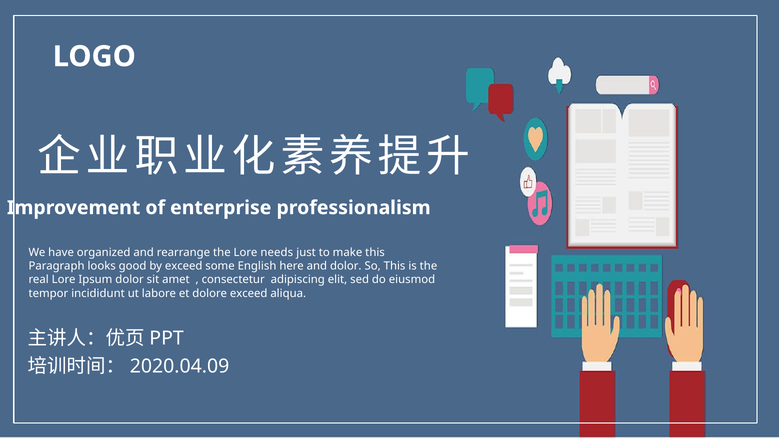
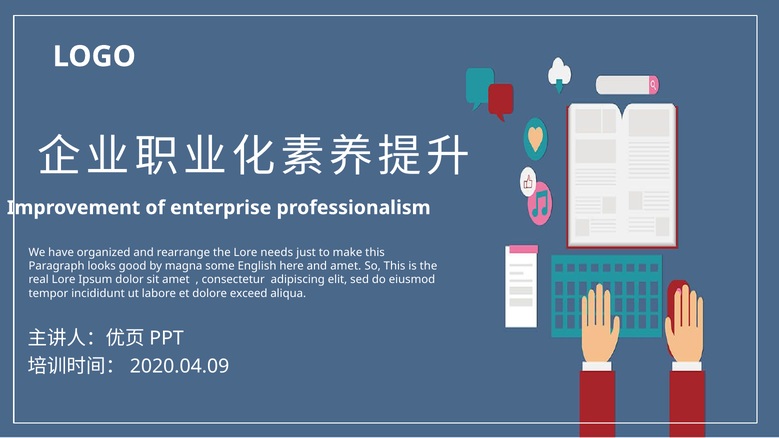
by exceed: exceed -> magna (184, 266)
and dolor: dolor -> amet (346, 266)
